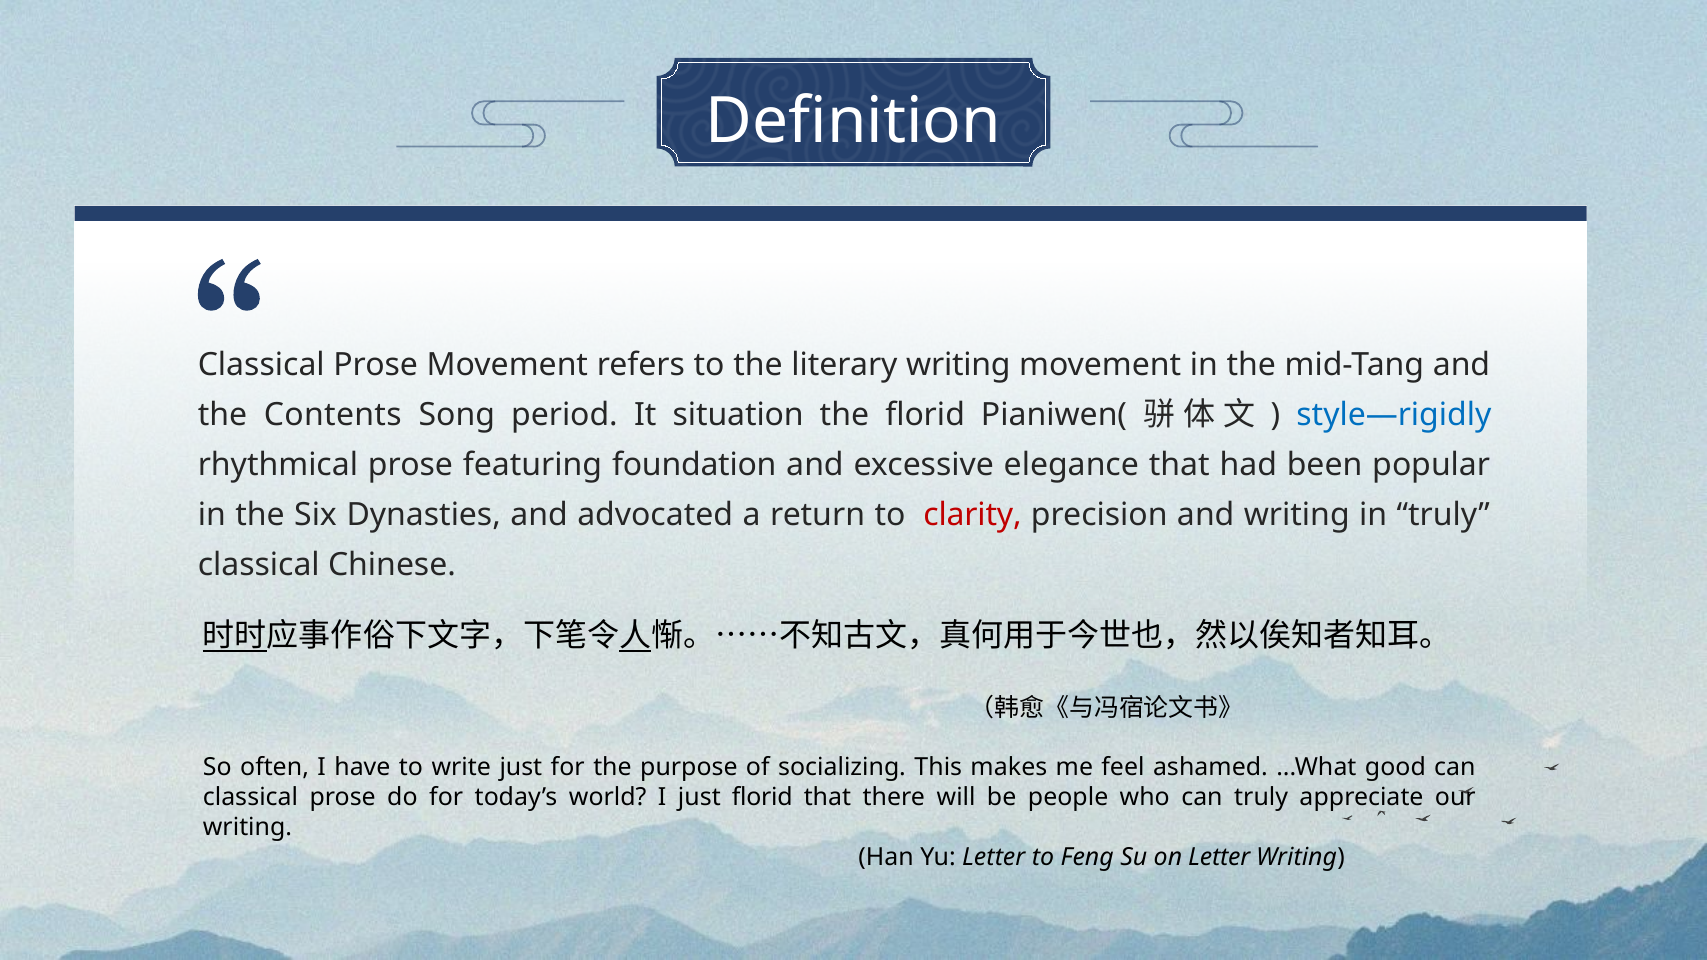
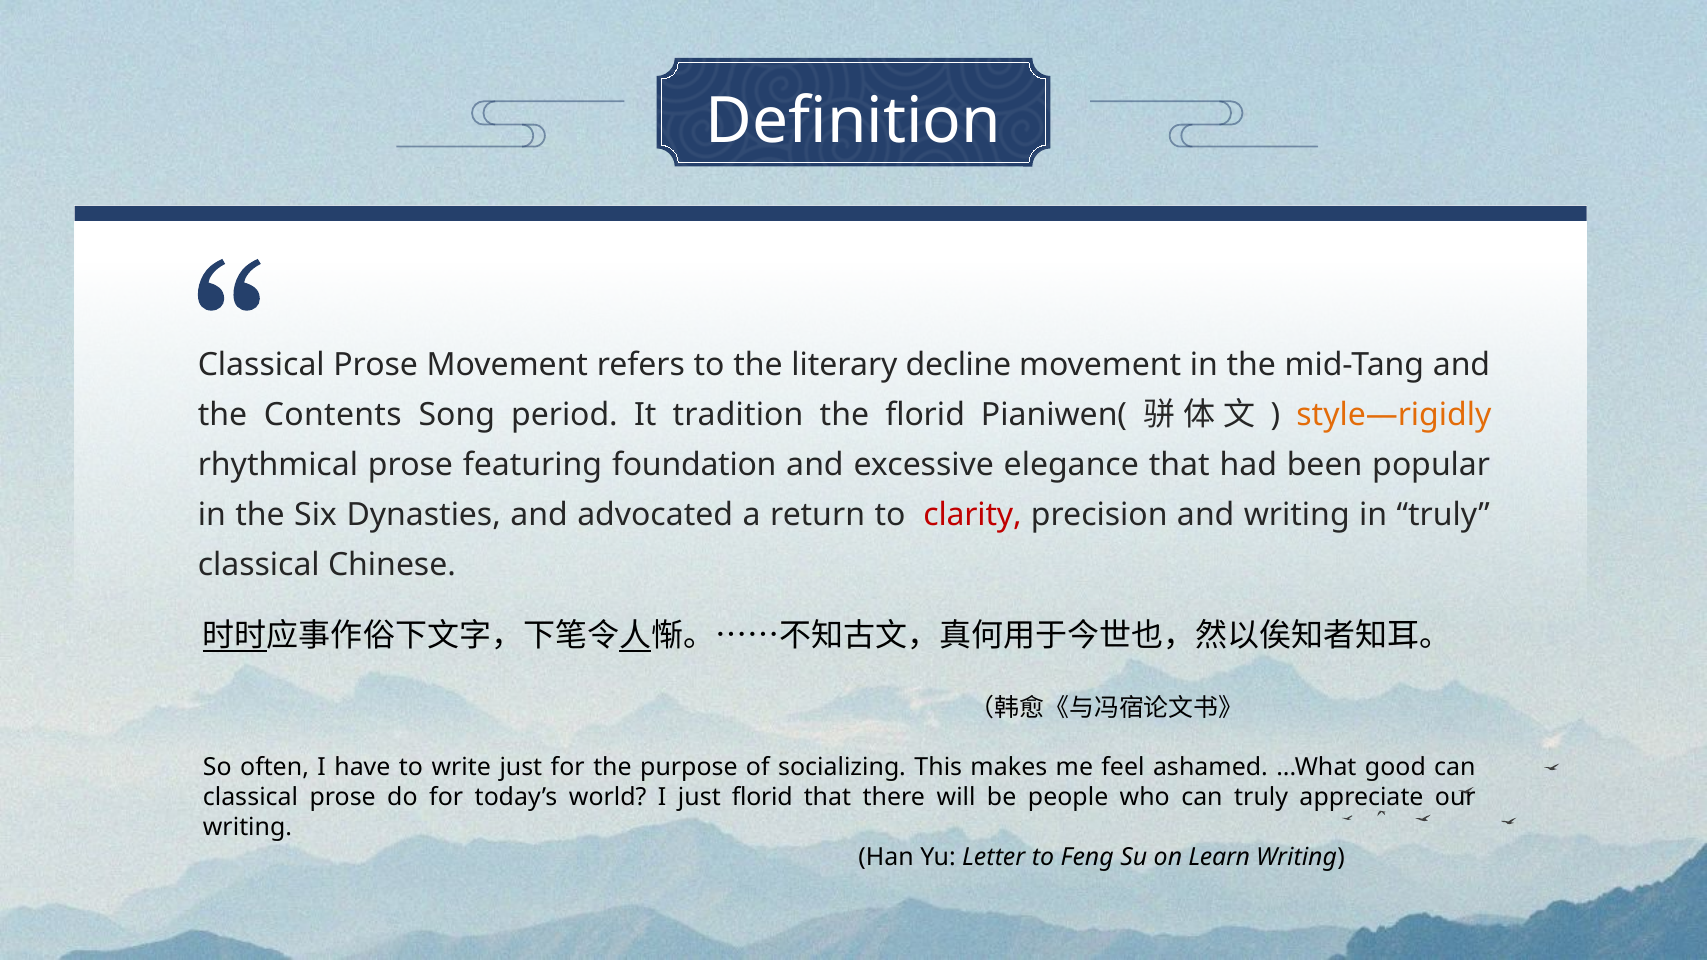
literary writing: writing -> decline (958, 365)
situation: situation -> tradition (738, 415)
style—rigidly colour: blue -> orange (1394, 415)
on Letter: Letter -> Learn (1219, 857)
